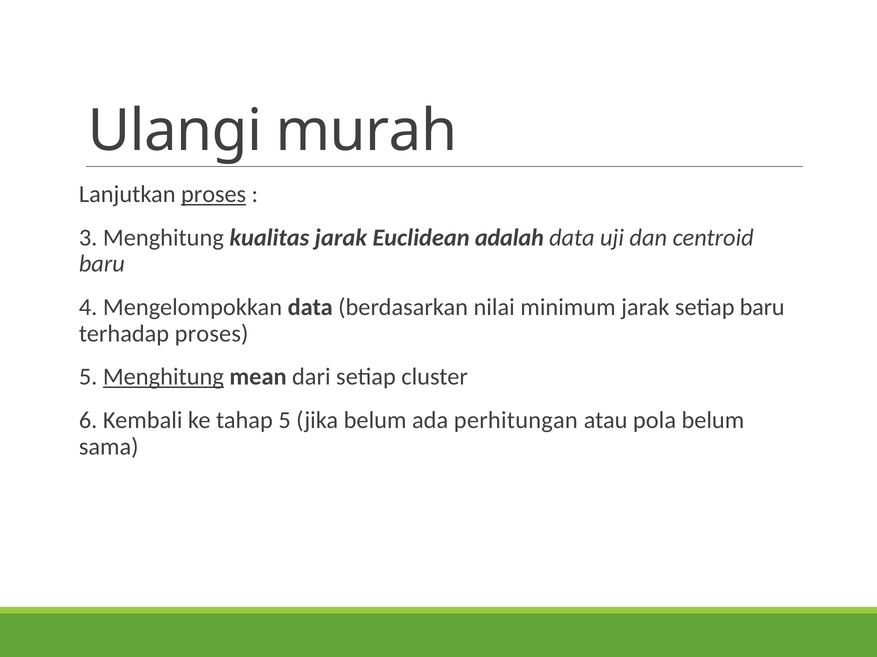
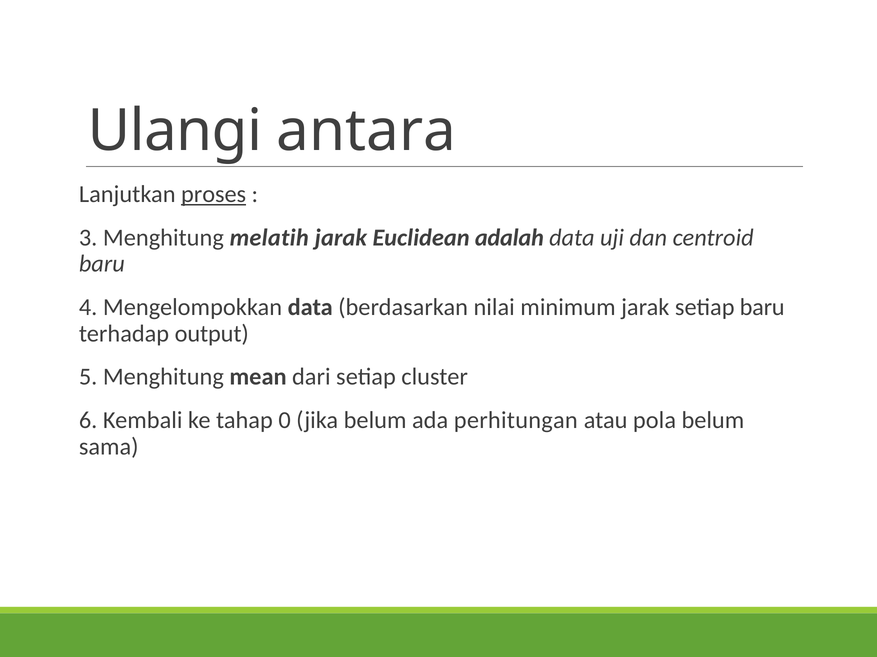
murah: murah -> antara (366, 131)
kualitas: kualitas -> melatih (269, 238)
terhadap proses: proses -> output (212, 334)
Menghitung underline: present -> none (163, 377)
tahap 5: 5 -> 0 (285, 421)
